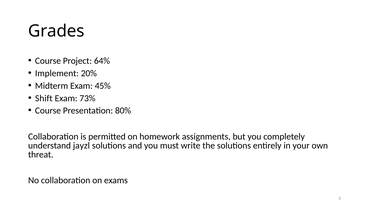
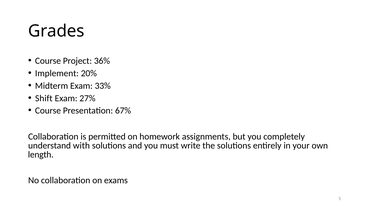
64%: 64% -> 36% (102, 61)
45%: 45% -> 33% (103, 86)
73%: 73% -> 27% (87, 98)
80%: 80% -> 67% (123, 110)
jayzl: jayzl -> with (81, 145)
threat: threat -> length (41, 154)
